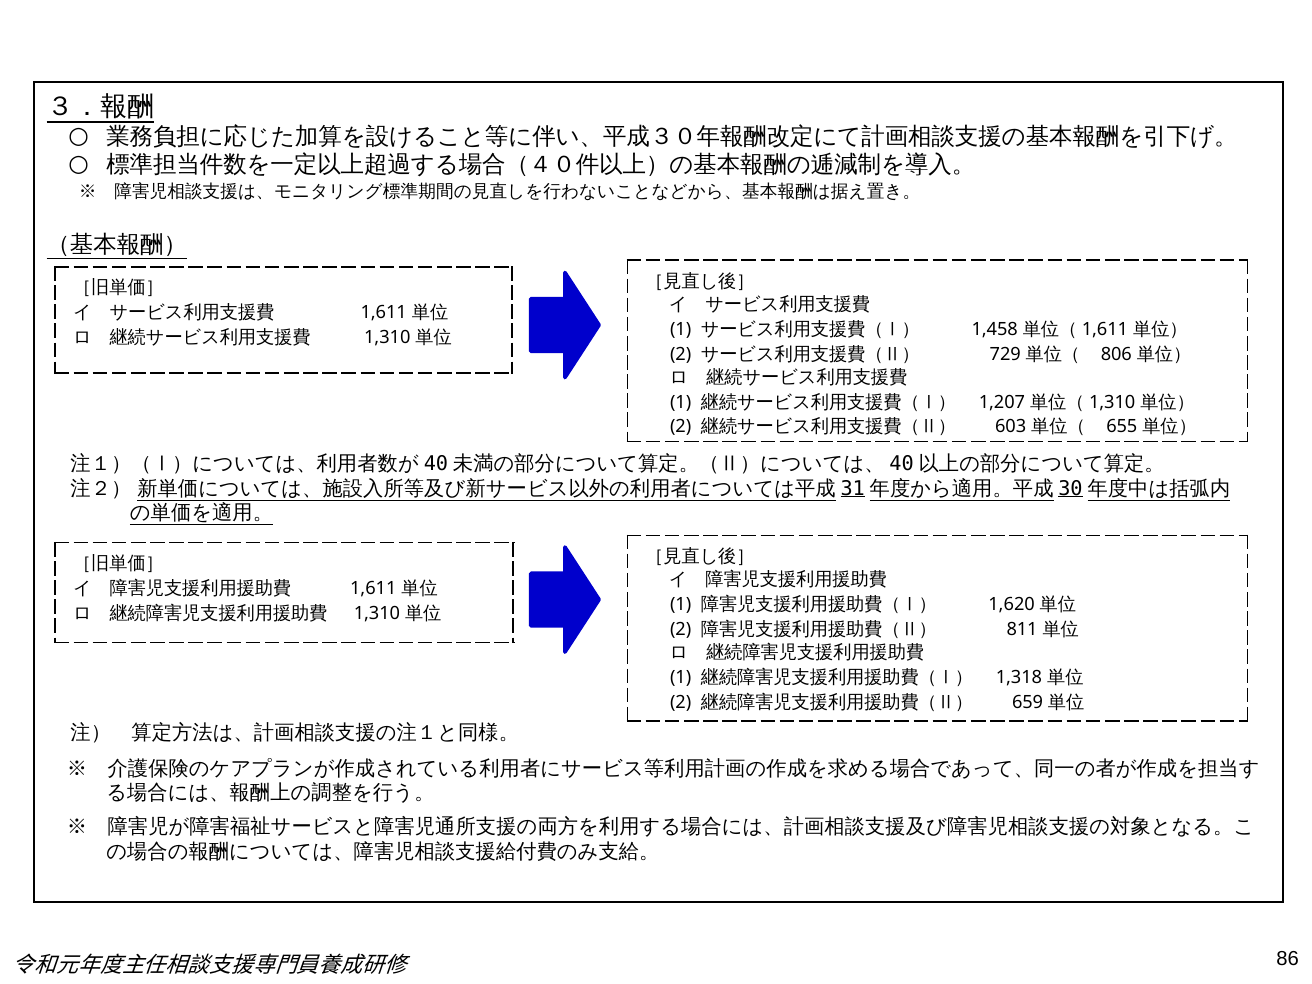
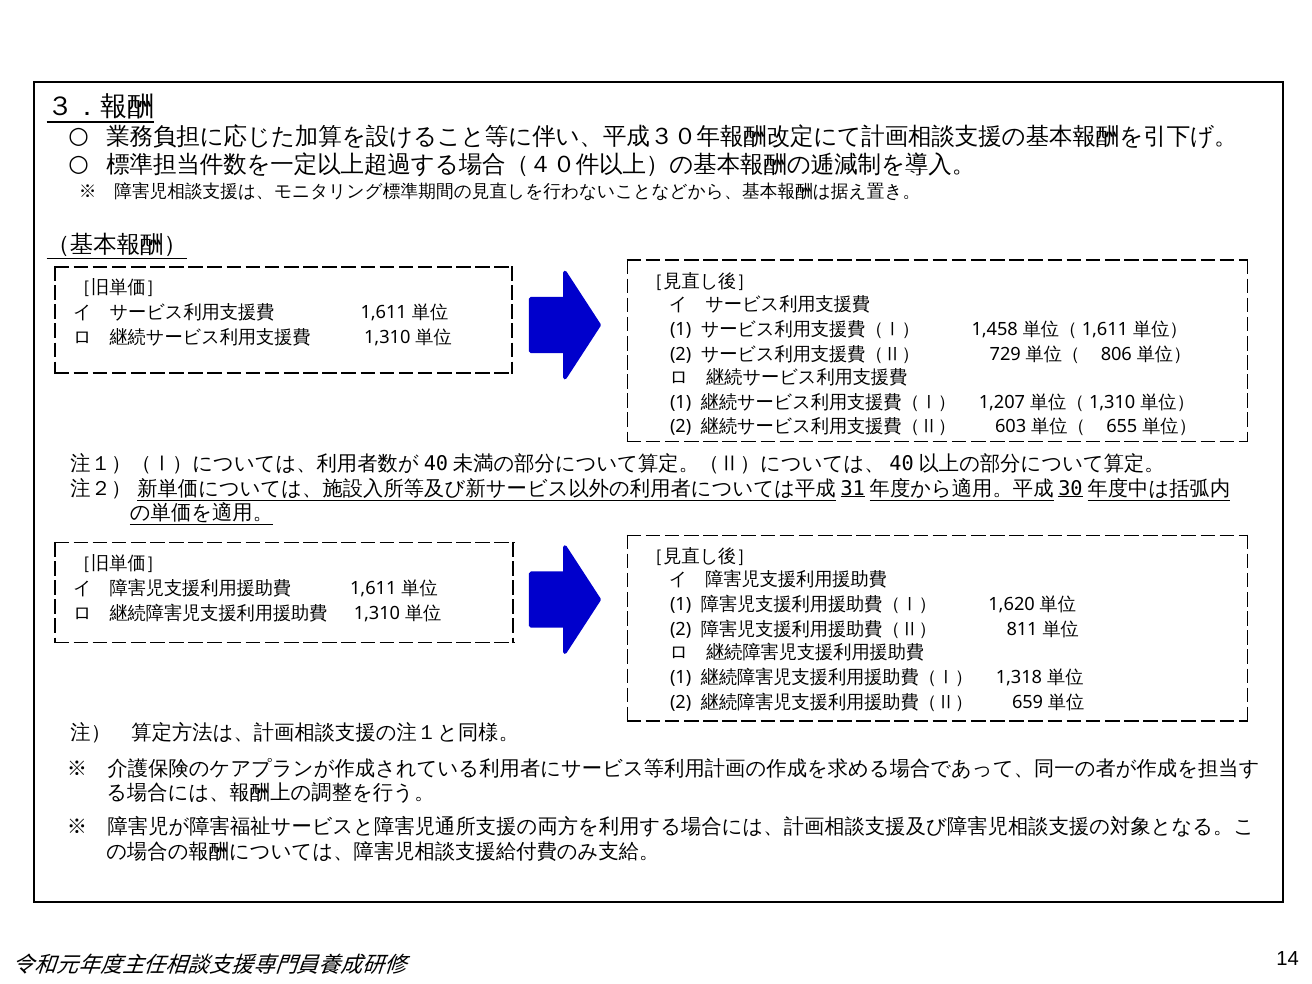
86: 86 -> 14 (1288, 959)
